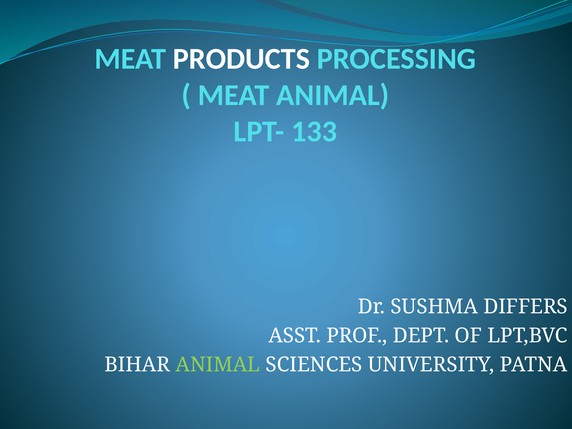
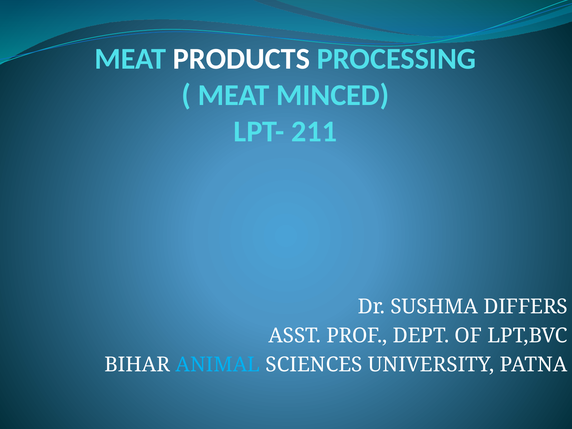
MEAT ANIMAL: ANIMAL -> MINCED (333, 95)
133: 133 -> 211 (314, 131)
ANIMAL colour: light green -> light blue (218, 365)
